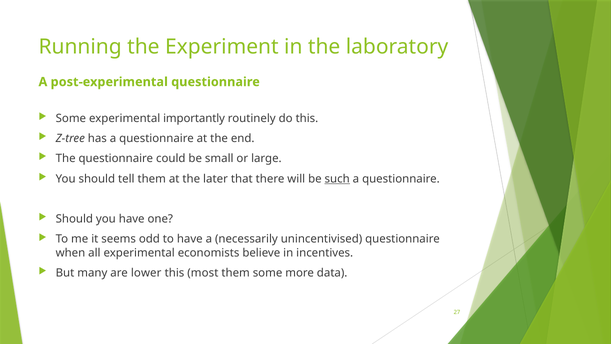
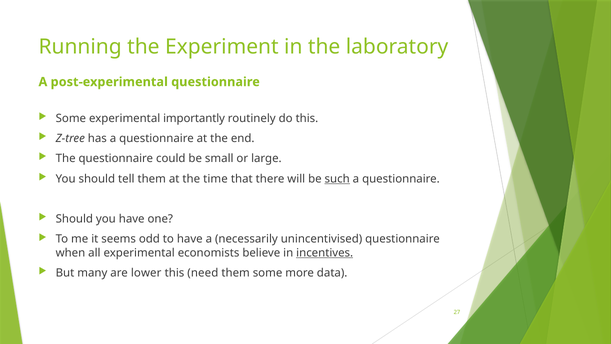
later: later -> time (215, 179)
incentives underline: none -> present (325, 253)
most: most -> need (203, 273)
